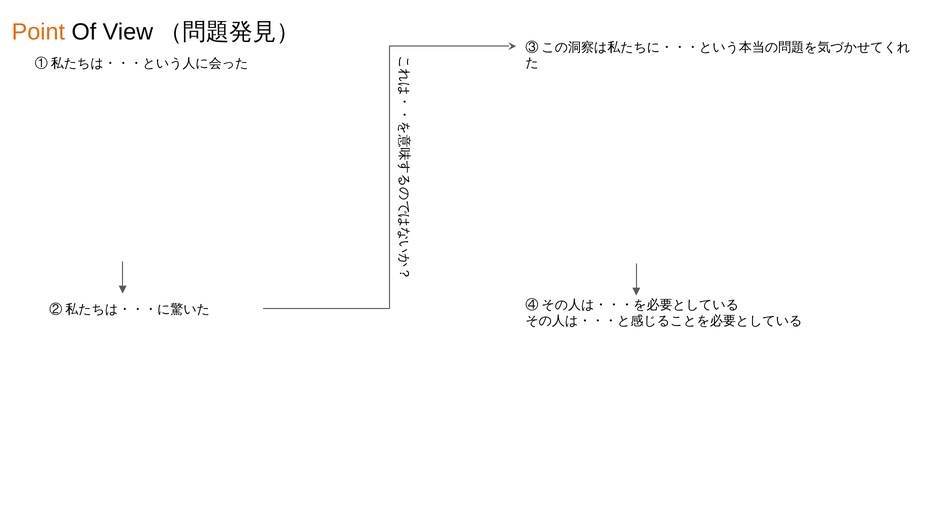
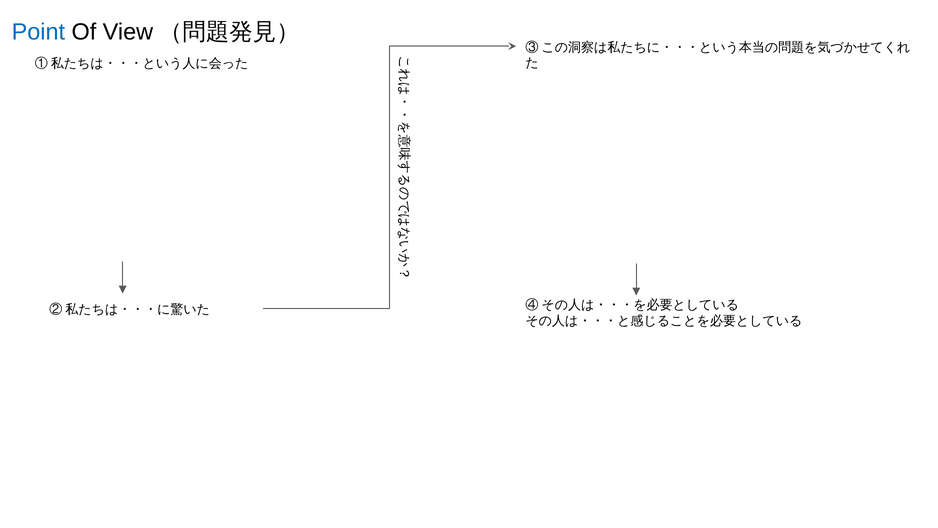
Point colour: orange -> blue (38, 32)
